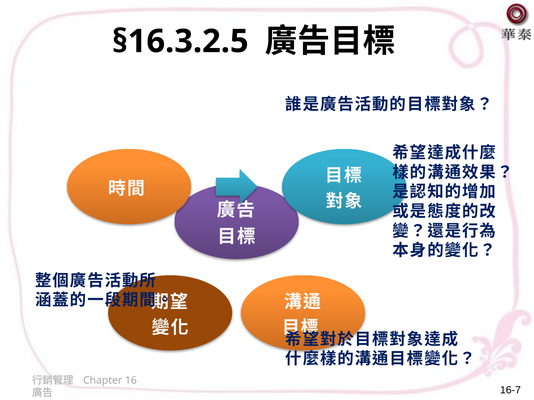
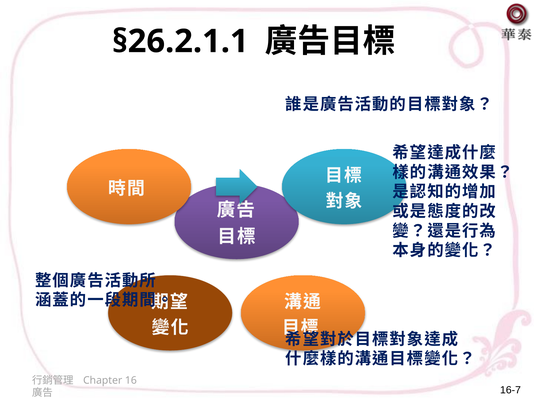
§16.3.2.5: §16.3.2.5 -> §26.2.1.1 (180, 41)
